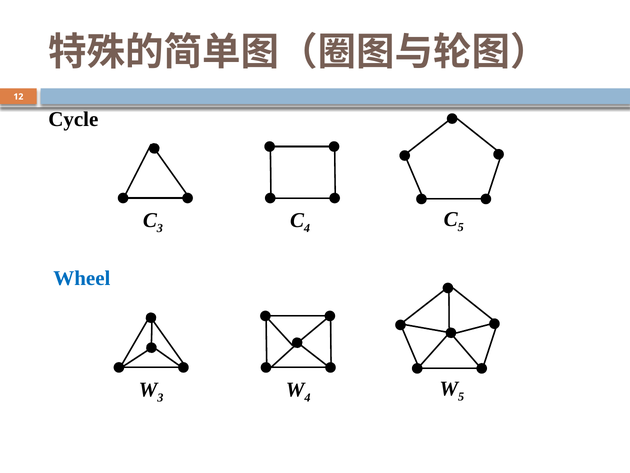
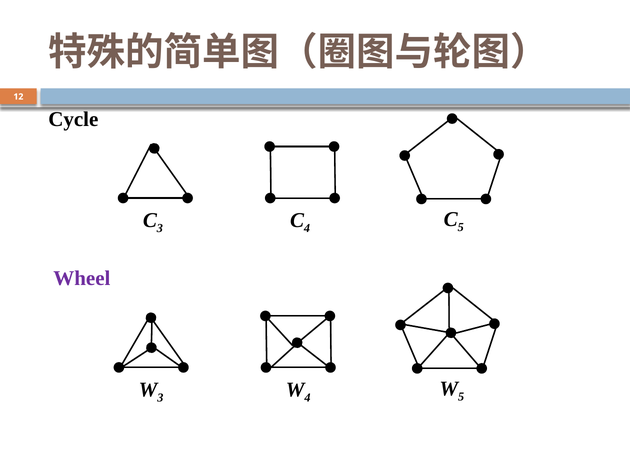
Wheel colour: blue -> purple (82, 278)
